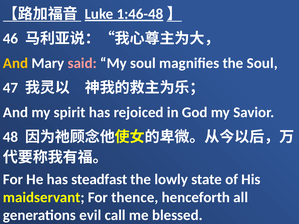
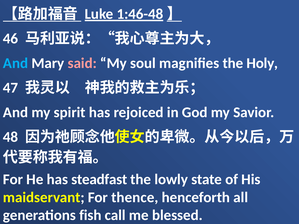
And colour: yellow -> light blue (16, 63)
the Soul: Soul -> Holy (262, 63)
evil: evil -> fish (90, 215)
